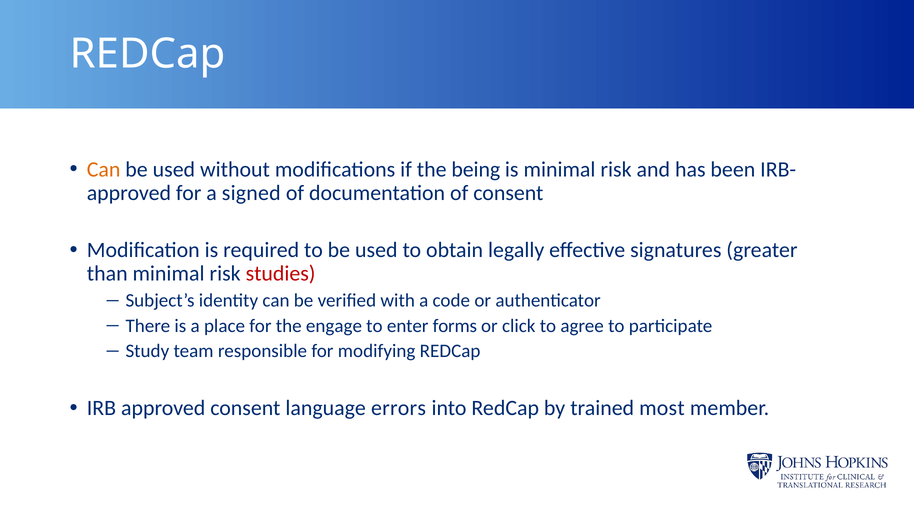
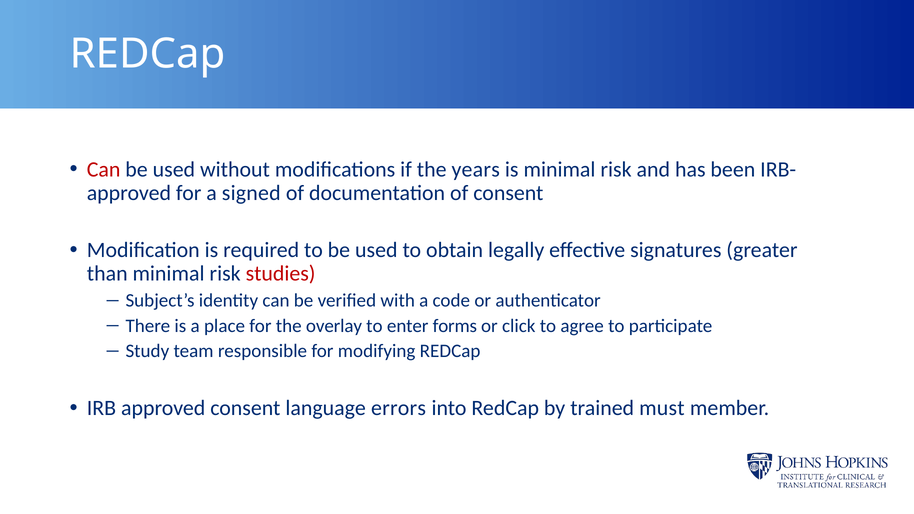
Can colour: orange -> red (104, 169)
being: being -> years (476, 169)
engage: engage -> overlay (334, 326)
most: most -> must (662, 408)
